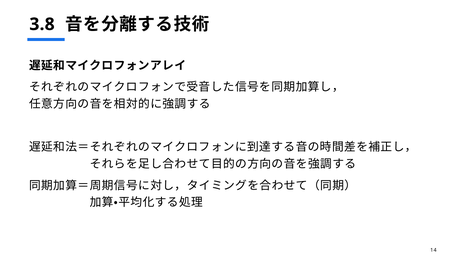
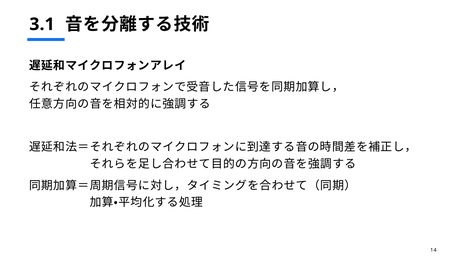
3.8: 3.8 -> 3.1 (42, 24)
